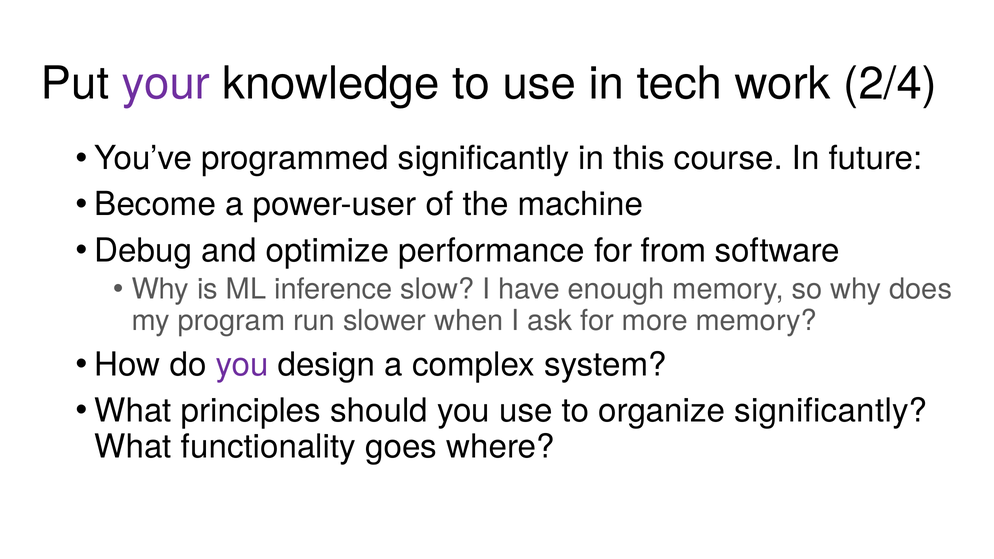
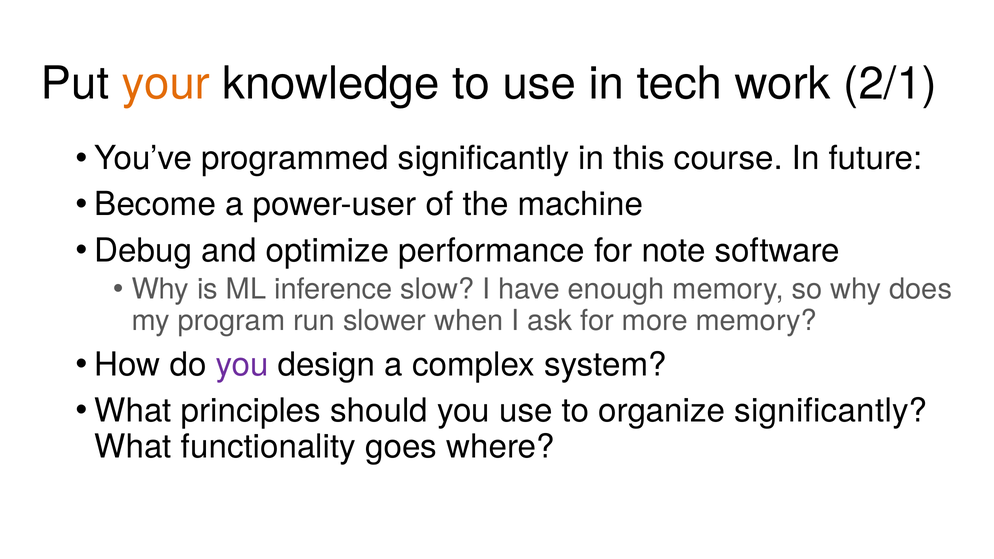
your colour: purple -> orange (166, 83)
2/4: 2/4 -> 2/1 (890, 83)
from: from -> note (674, 251)
